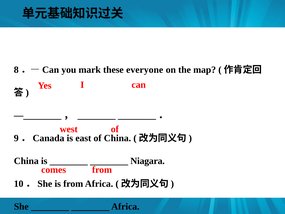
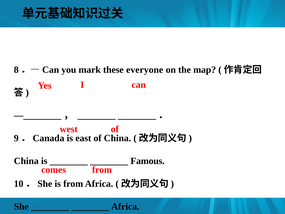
Niagara: Niagara -> Famous (148, 161)
